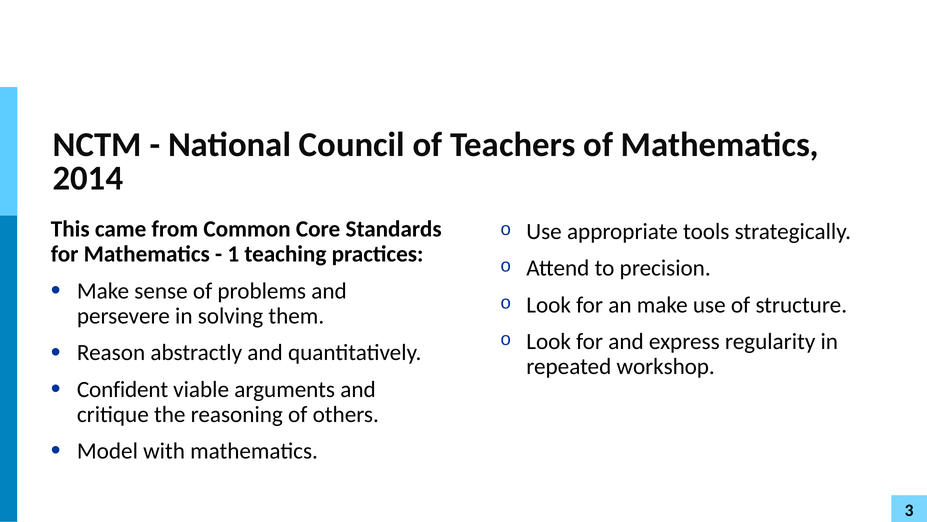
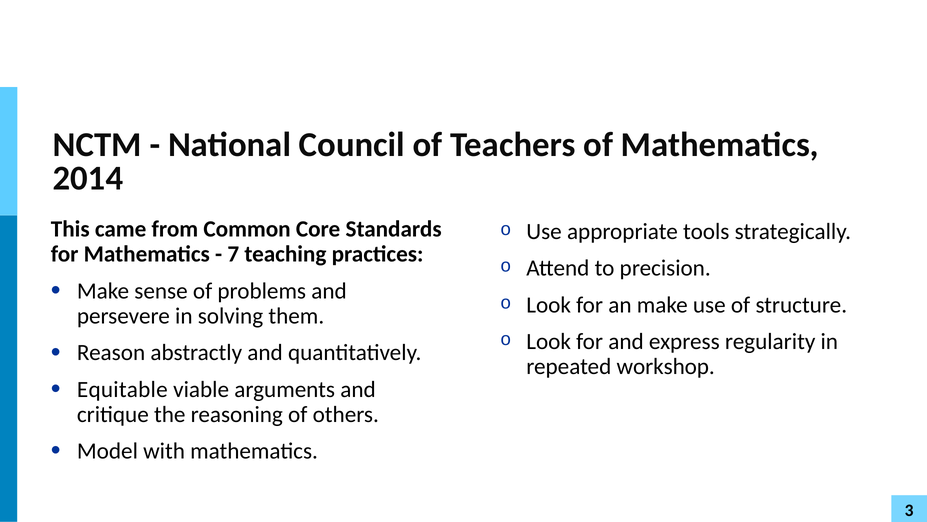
1: 1 -> 7 (233, 254)
Confident: Confident -> Equitable (122, 389)
